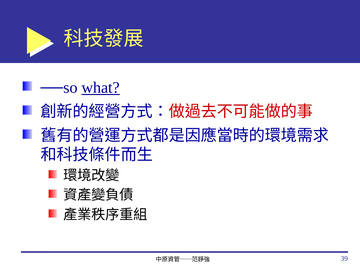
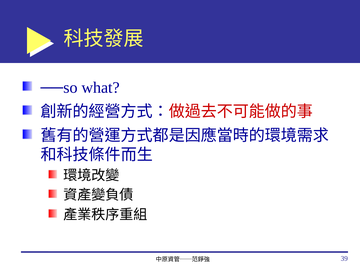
what underline: present -> none (101, 88)
